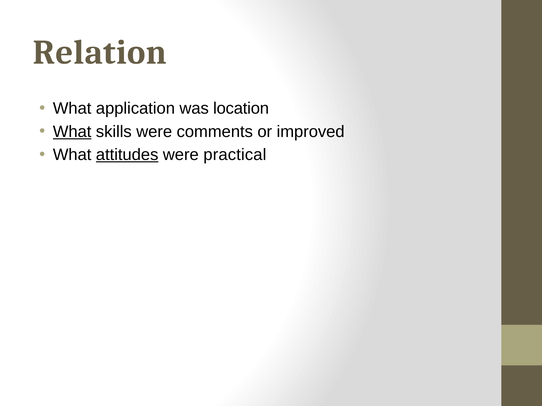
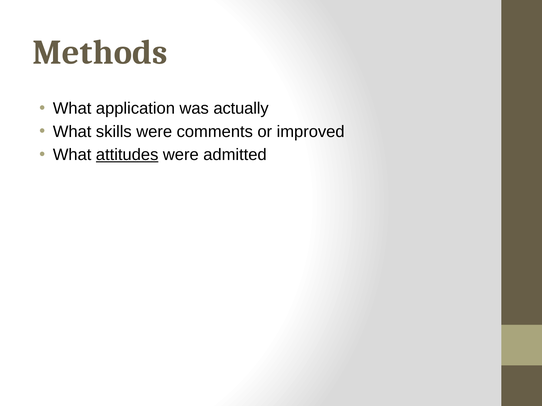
Relation: Relation -> Methods (100, 53)
location: location -> actually (241, 109)
What underline: present -> none (72, 132)
practical: practical -> admitted (235, 155)
